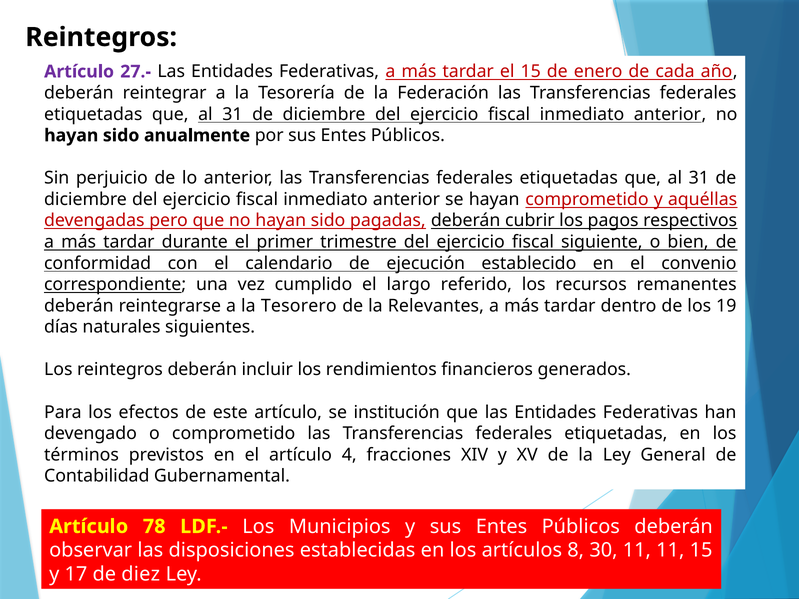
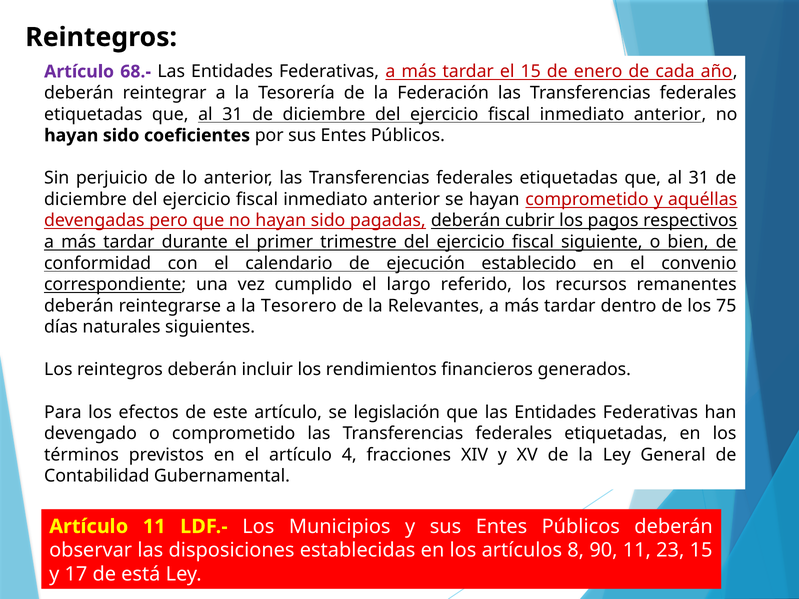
27.-: 27.- -> 68.- (136, 72)
anualmente: anualmente -> coeficientes (197, 136)
19: 19 -> 75 (726, 306)
institución: institución -> legislación (397, 412)
Artículo 78: 78 -> 11 (154, 527)
30: 30 -> 90 (603, 551)
11 11: 11 -> 23 (670, 551)
diez: diez -> está (141, 575)
